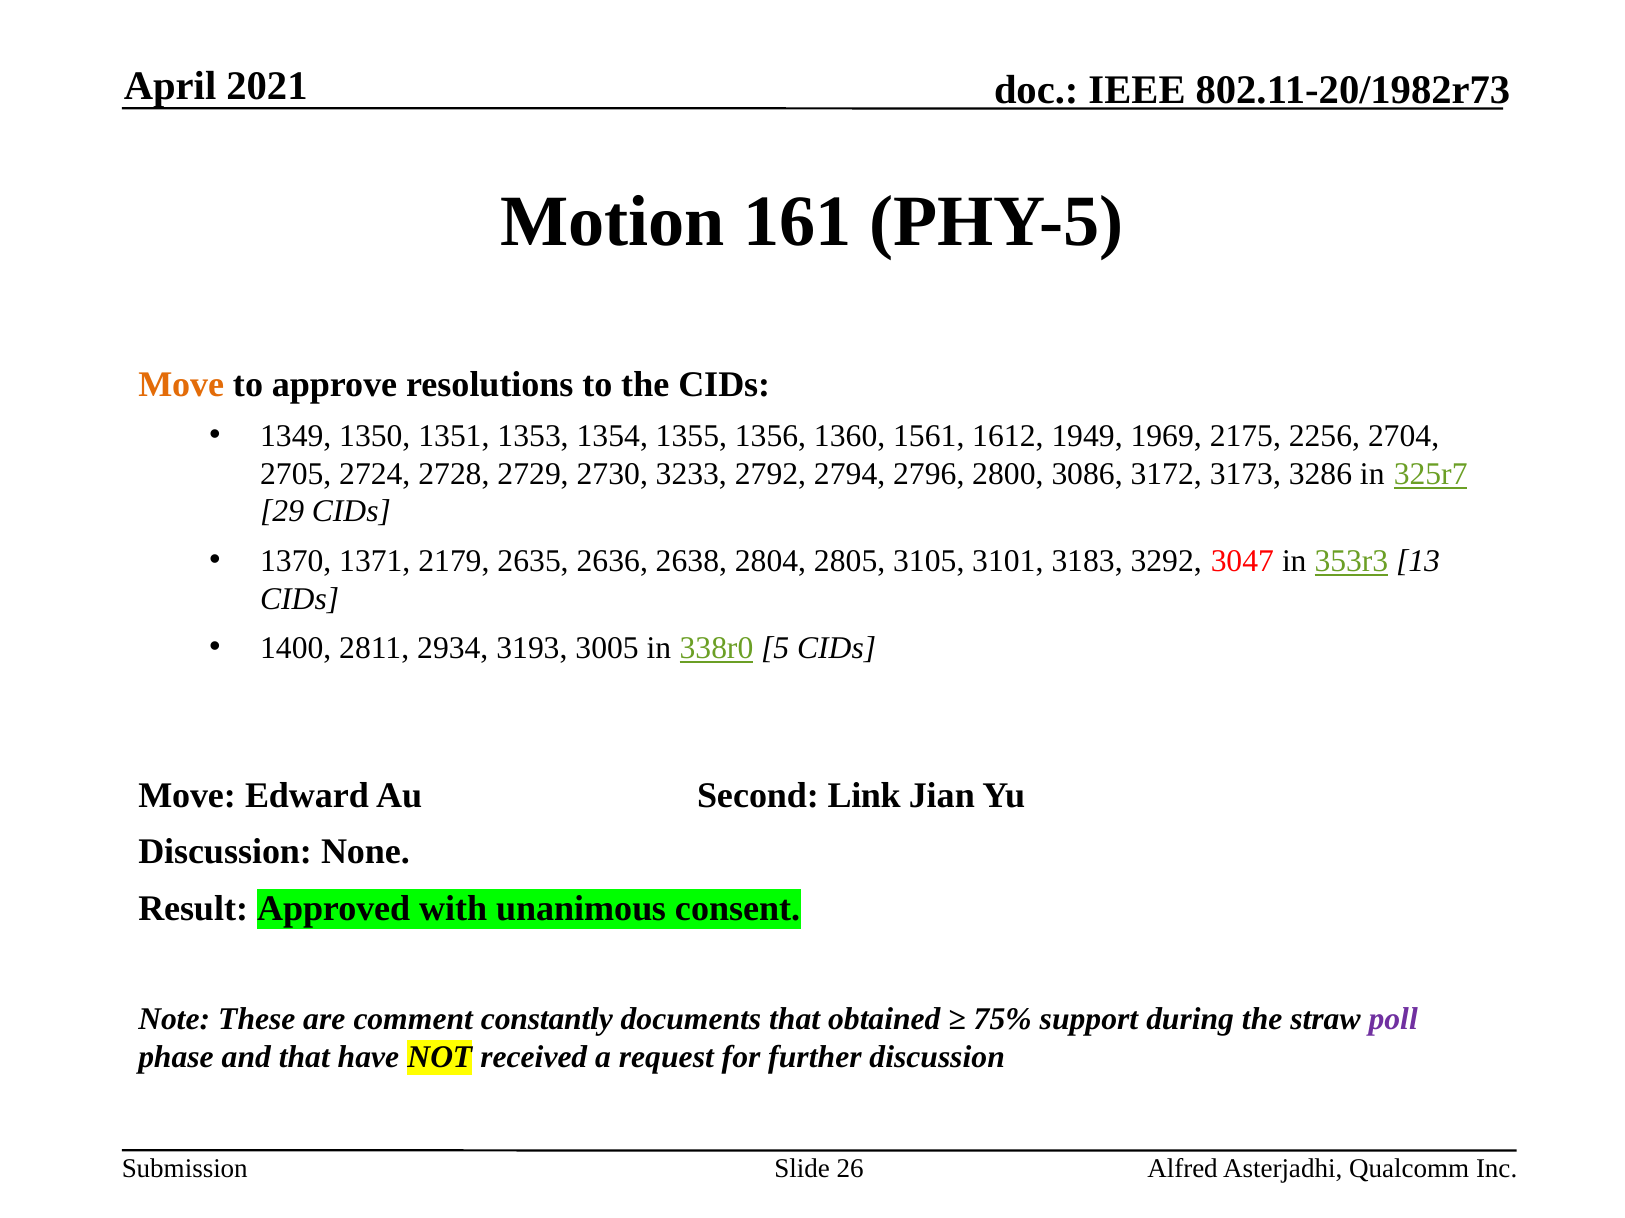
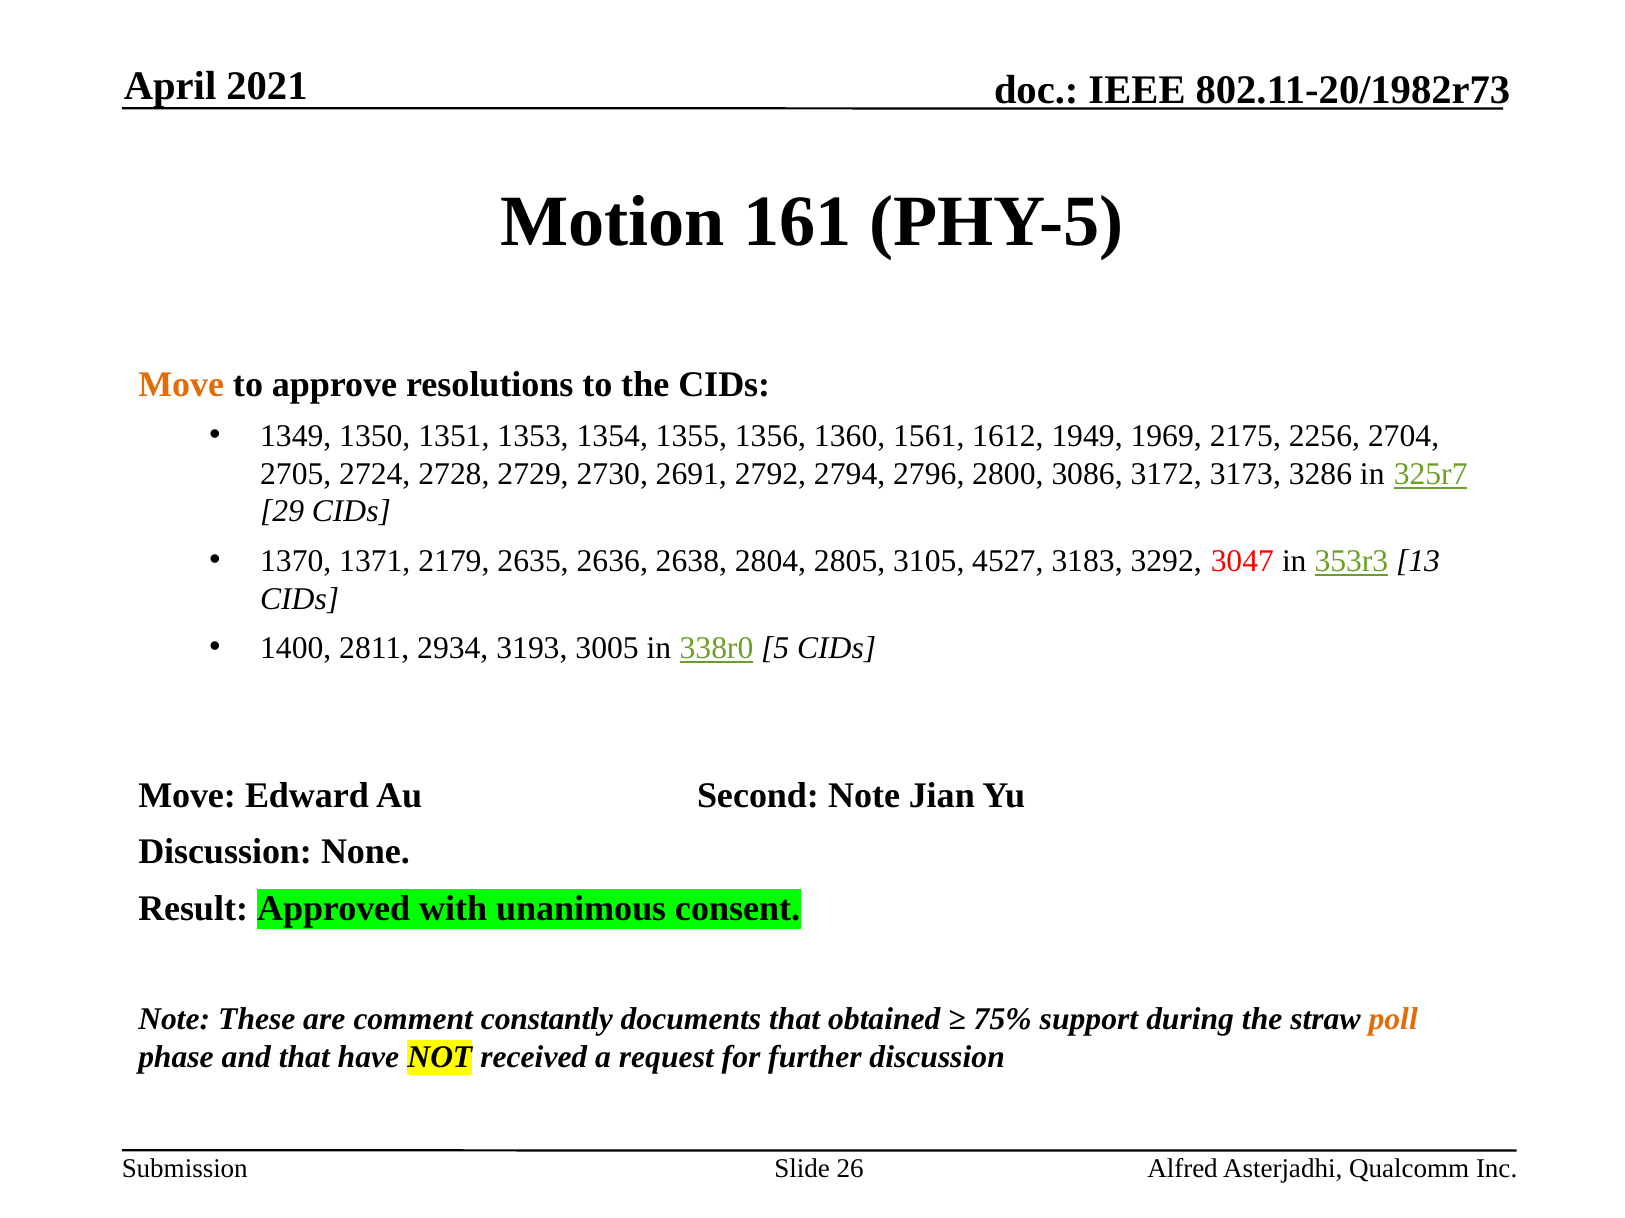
3233: 3233 -> 2691 (691, 474)
3101: 3101 -> 4527 (1008, 561)
Second Link: Link -> Note (864, 796)
poll colour: purple -> orange (1393, 1020)
